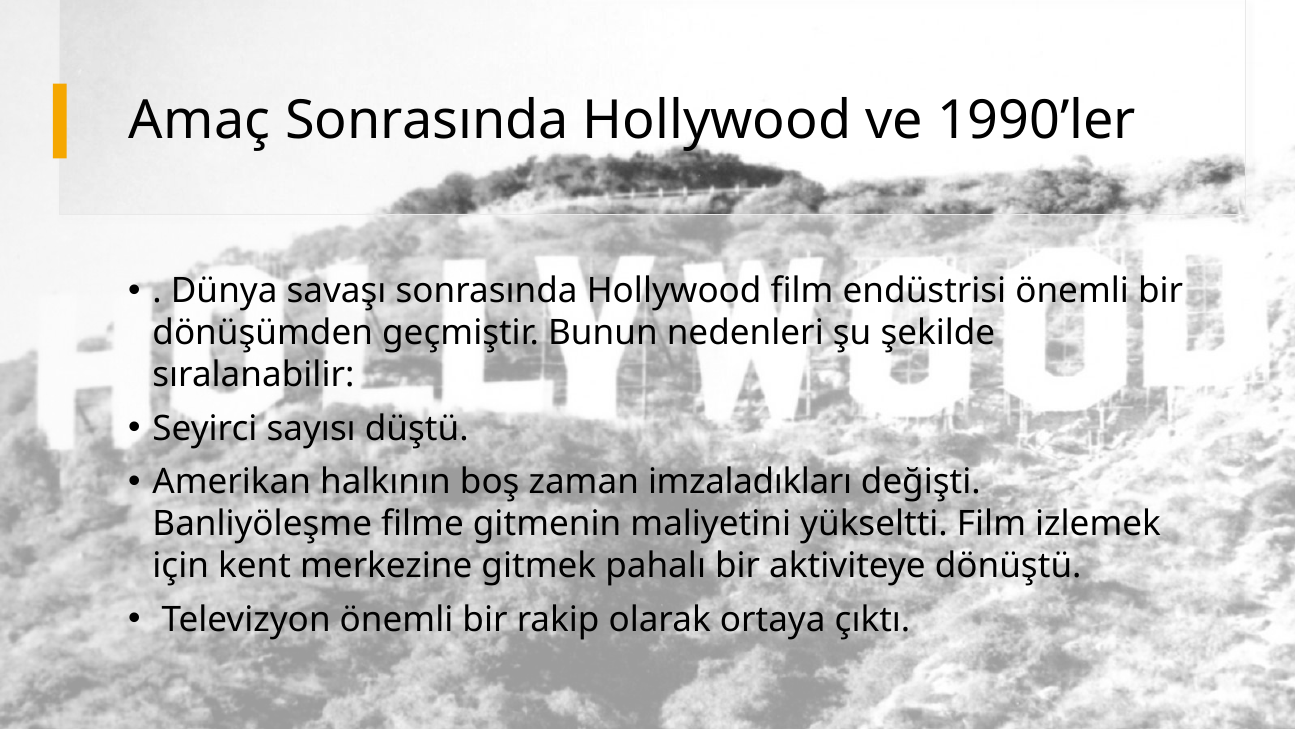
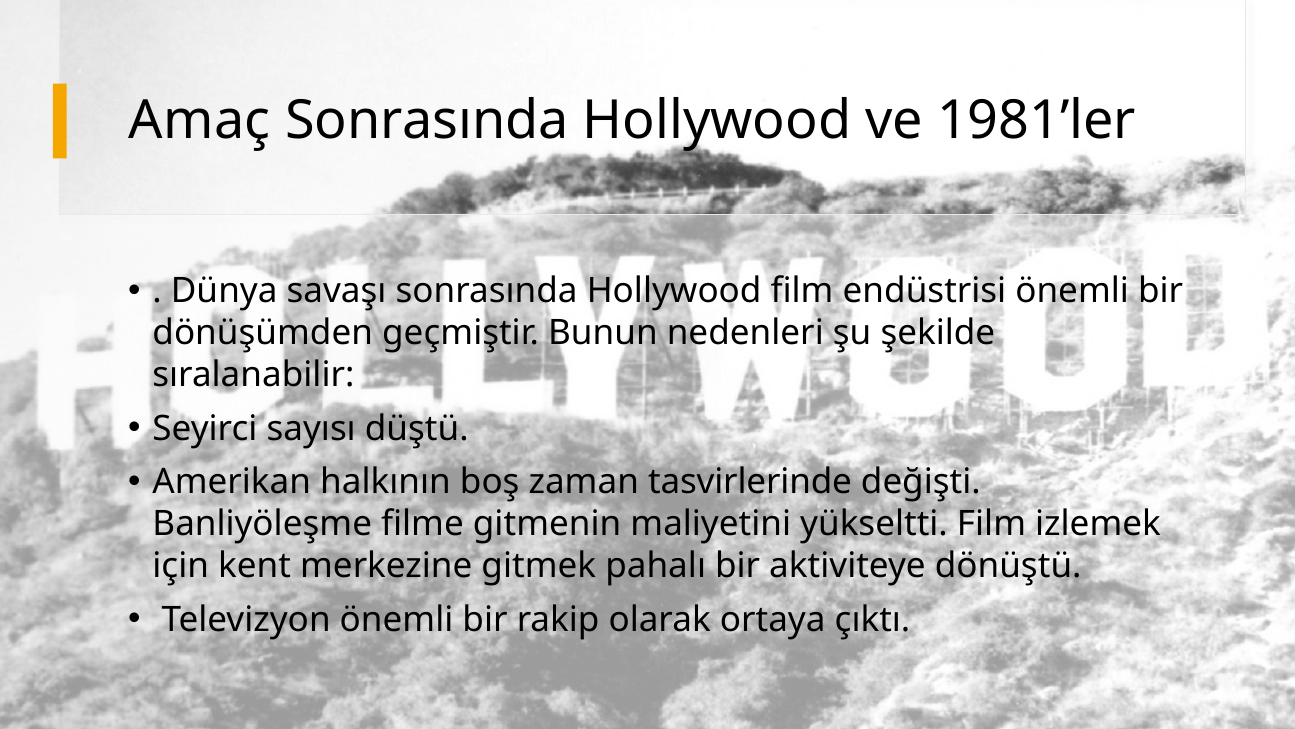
1990’ler: 1990’ler -> 1981’ler (1037, 121)
imzaladıkları: imzaladıkları -> tasvirlerinde (750, 482)
